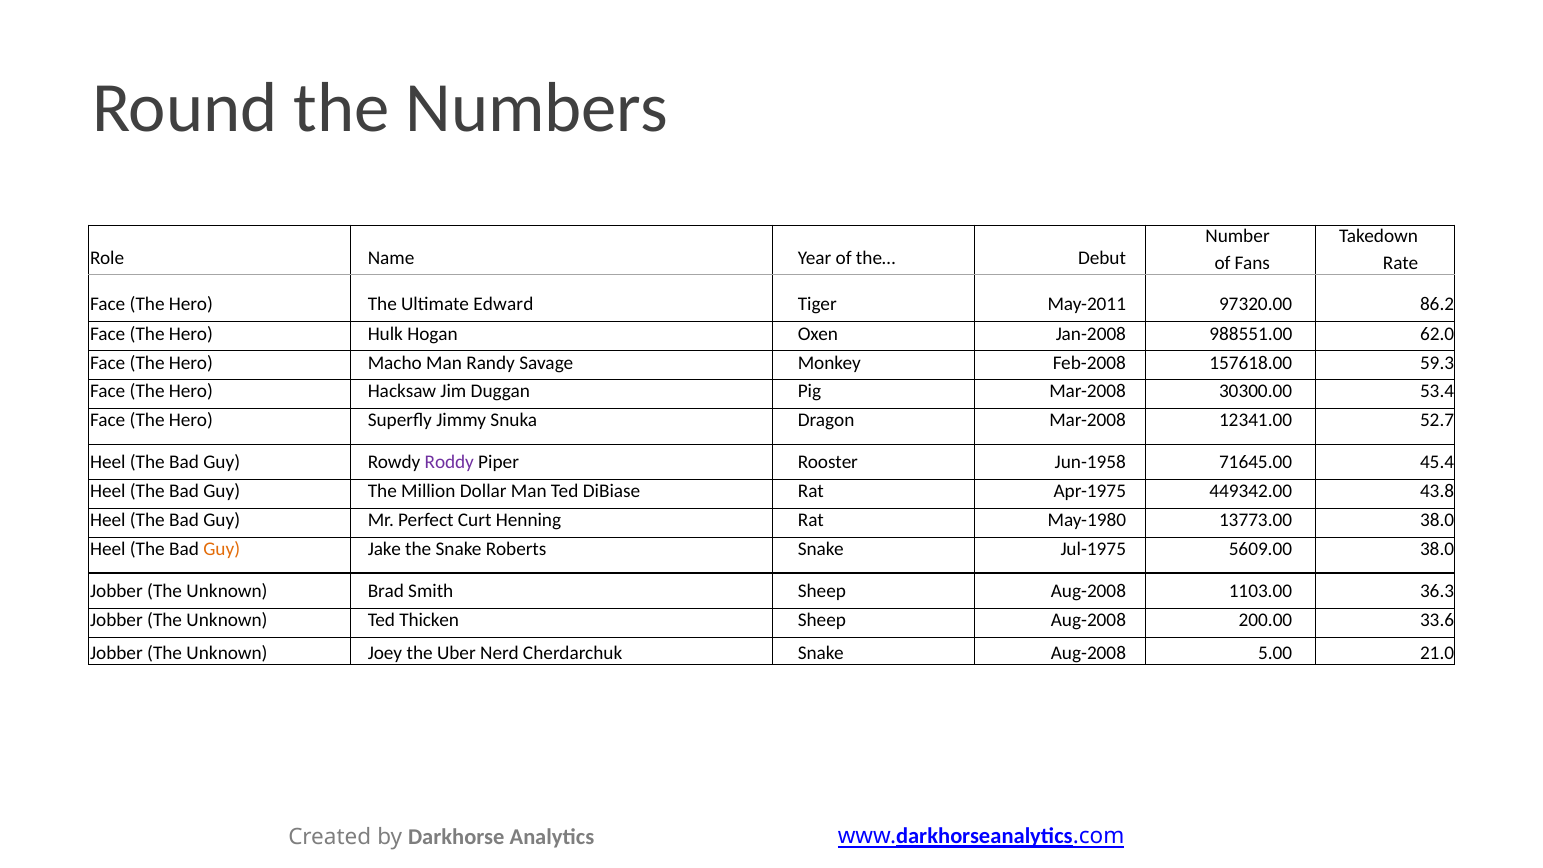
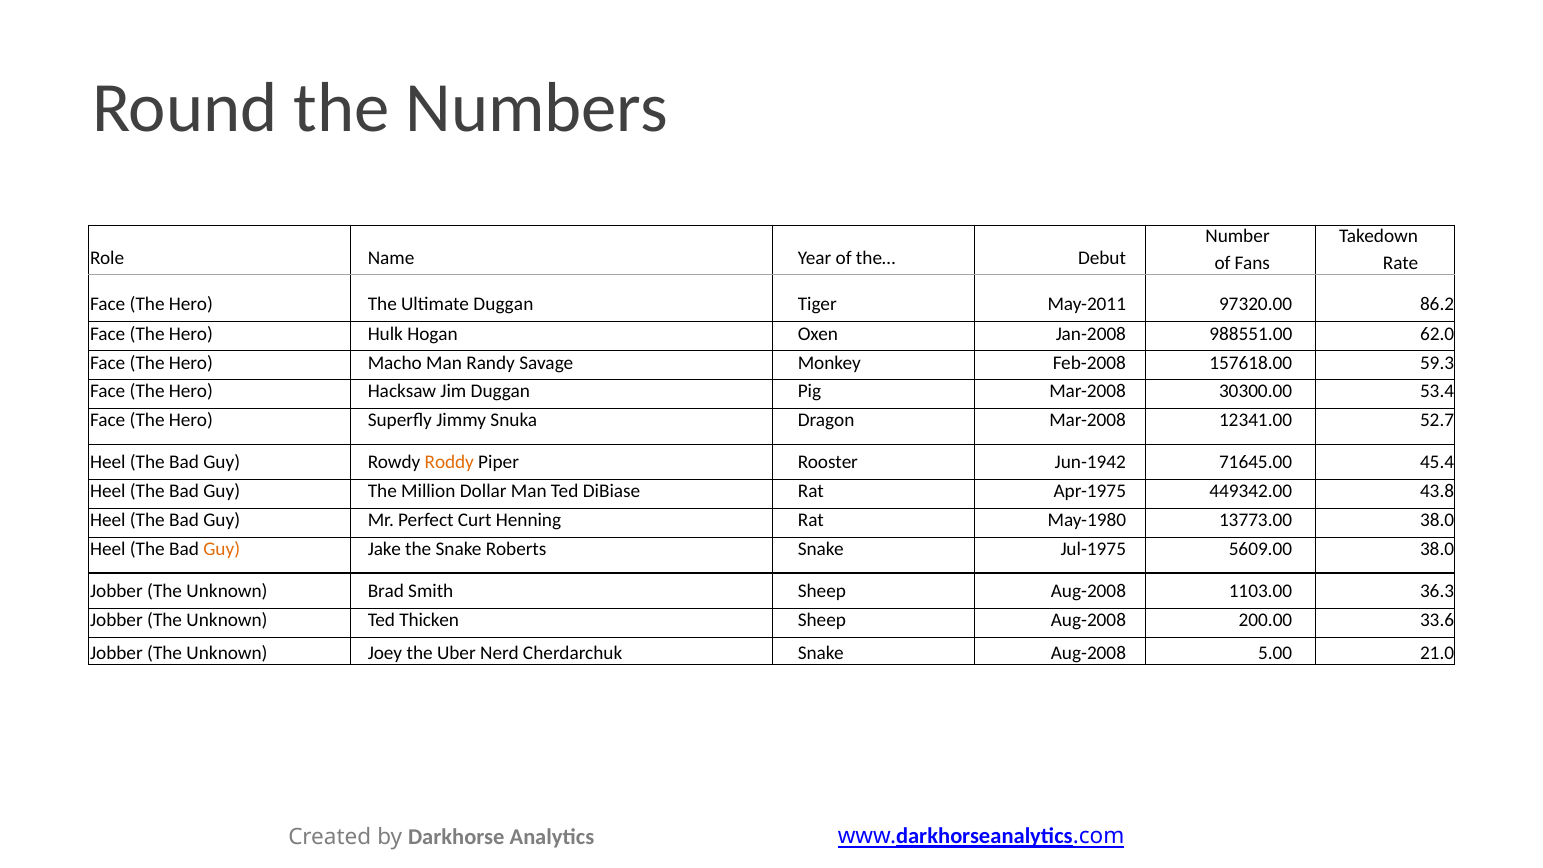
Ultimate Edward: Edward -> Duggan (503, 304)
Roddy colour: purple -> orange (449, 463)
Jun-1958: Jun-1958 -> Jun-1942 (1090, 463)
